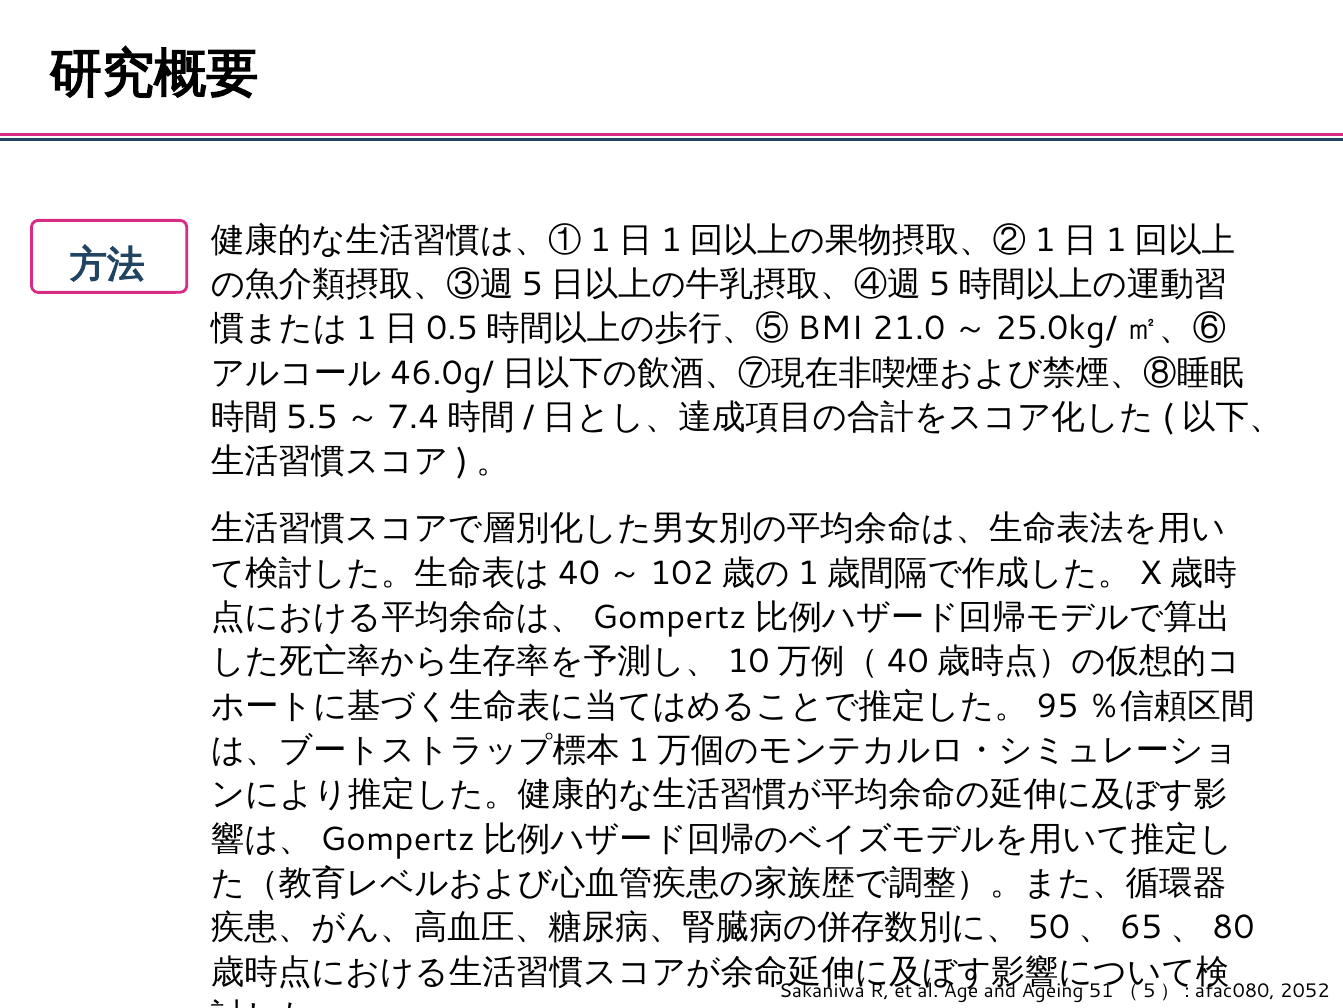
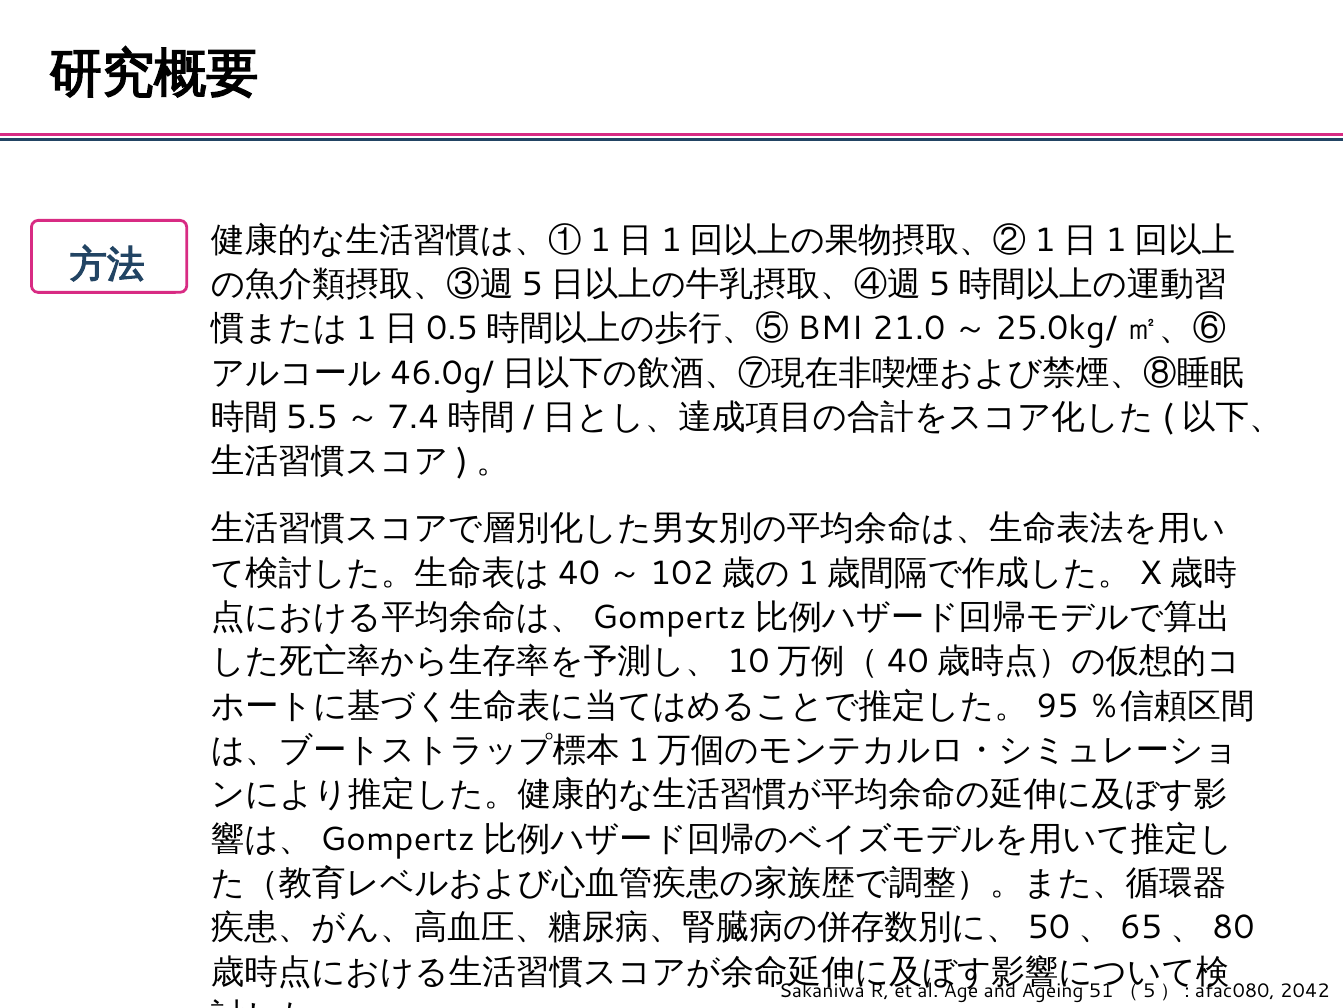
2052: 2052 -> 2042 (1305, 990)
